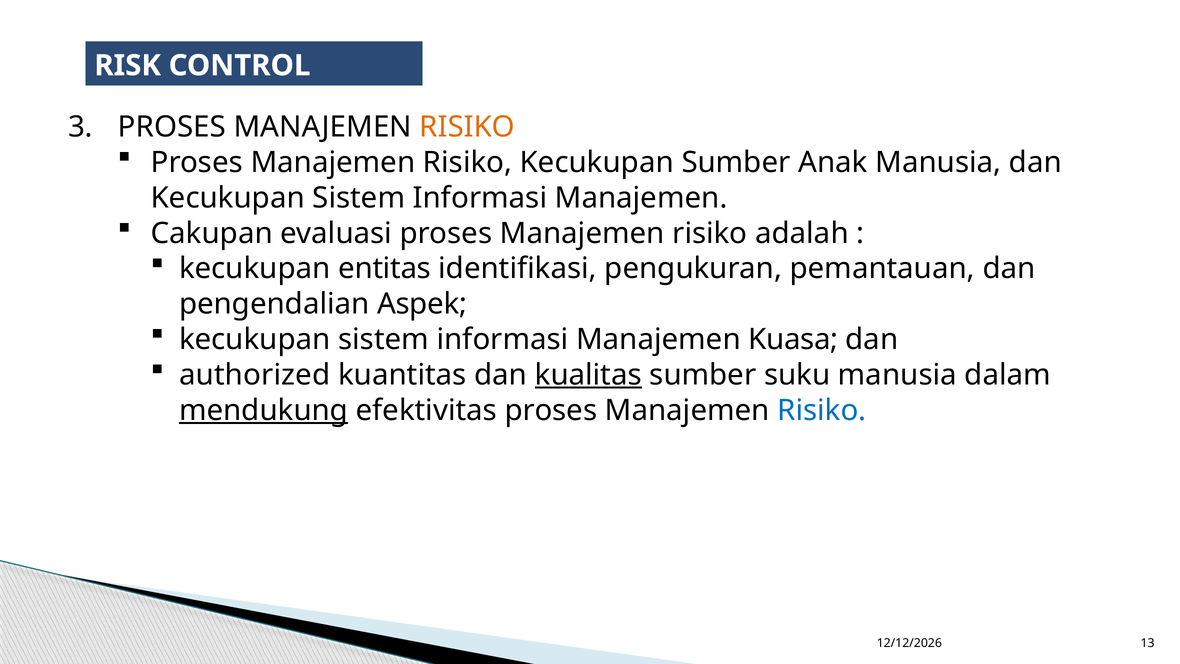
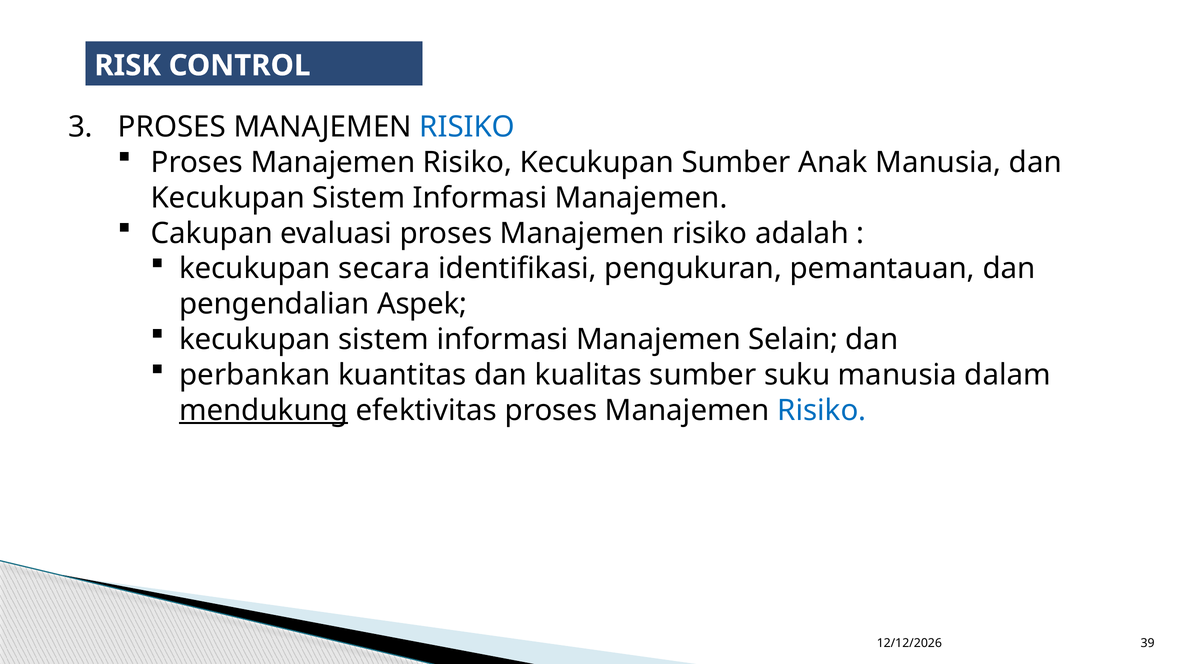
RISIKO colour: orange -> blue (467, 127)
entitas: entitas -> secara (384, 269)
Kuasa: Kuasa -> Selain (793, 339)
authorized: authorized -> perbankan (255, 375)
kualitas underline: present -> none (588, 375)
13: 13 -> 39 (1148, 643)
